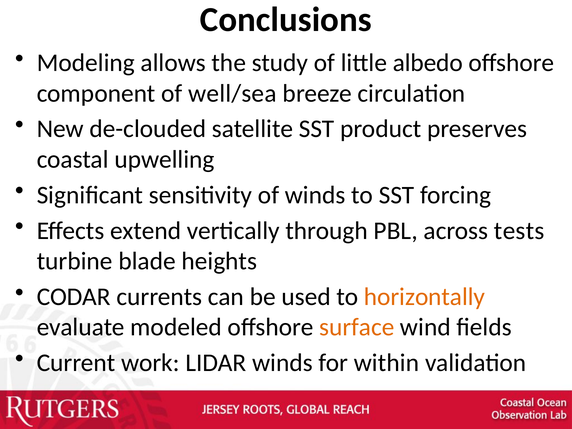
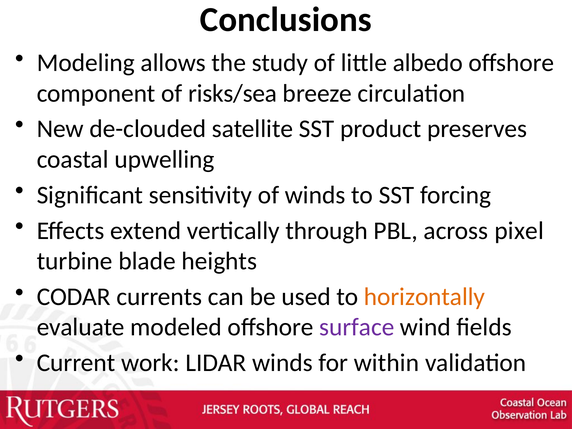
well/sea: well/sea -> risks/sea (233, 93)
tests: tests -> pixel (519, 231)
surface colour: orange -> purple (357, 327)
